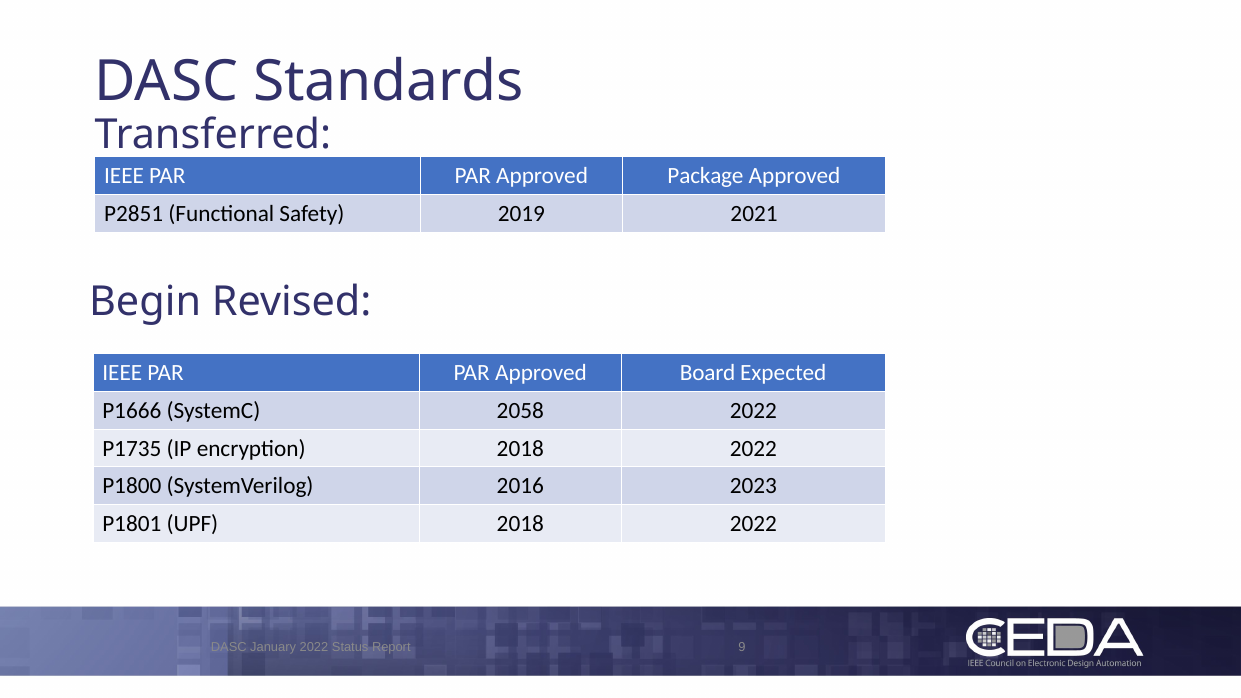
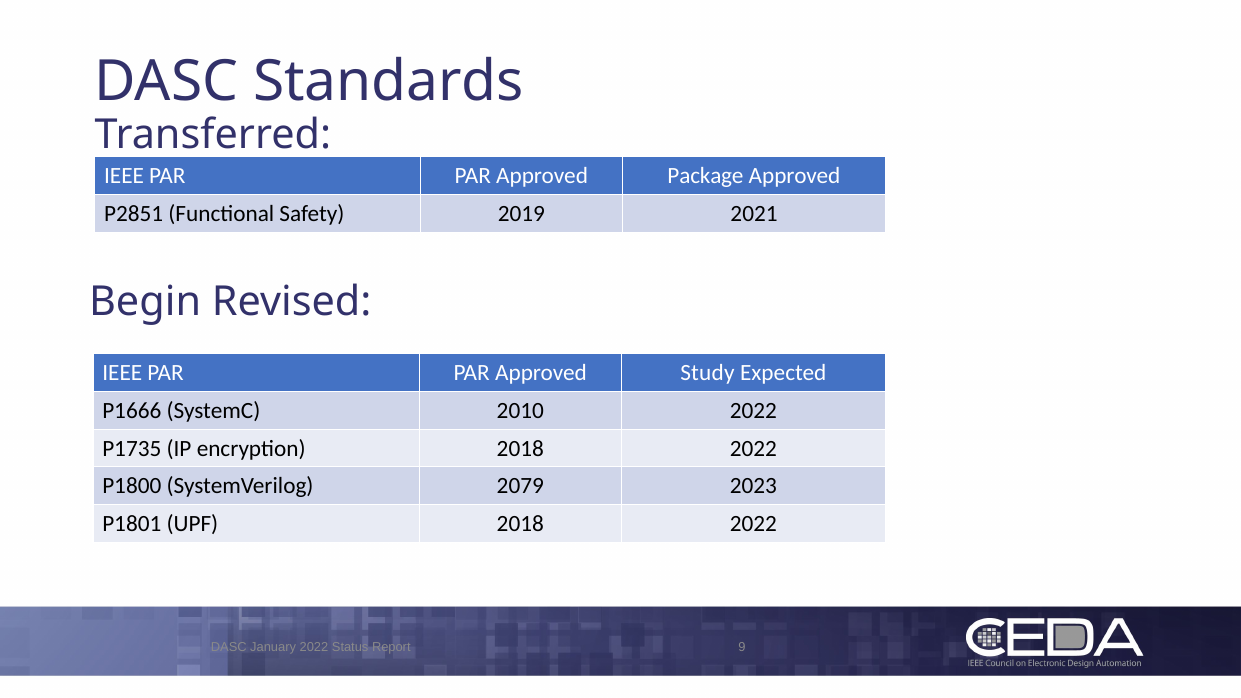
Board: Board -> Study (707, 373)
2058: 2058 -> 2010 (520, 411)
2016: 2016 -> 2079 (520, 486)
